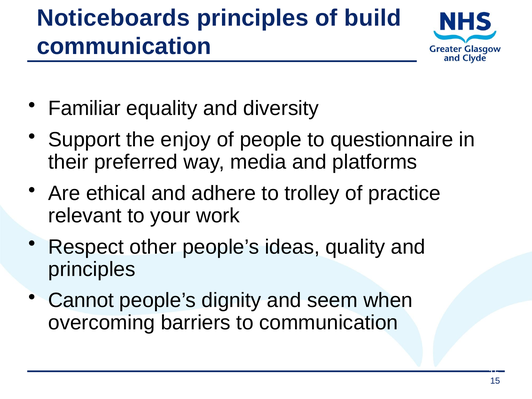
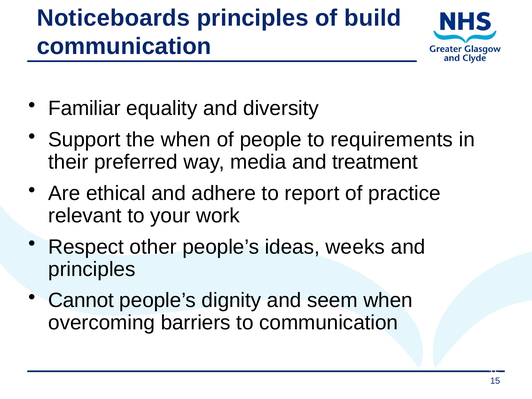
the enjoy: enjoy -> when (186, 140)
questionnaire: questionnaire -> requirements (392, 140)
platforms: platforms -> treatment (375, 162)
trolley: trolley -> report (312, 193)
quality: quality -> weeks (355, 247)
